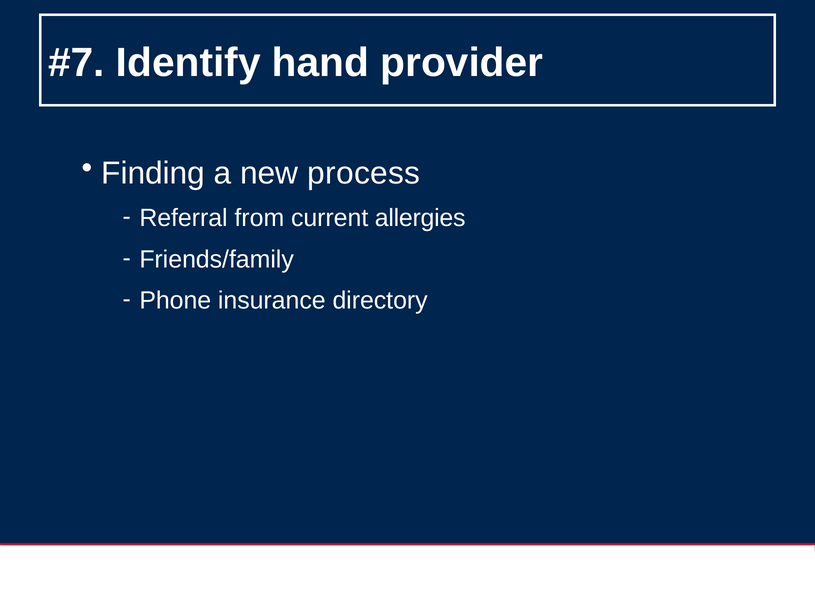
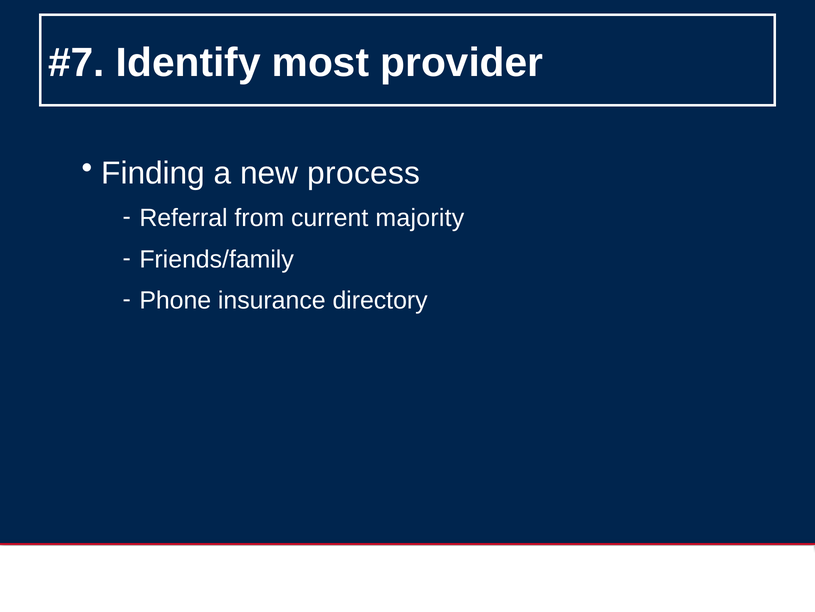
hand: hand -> most (321, 63)
allergies: allergies -> majority (420, 218)
